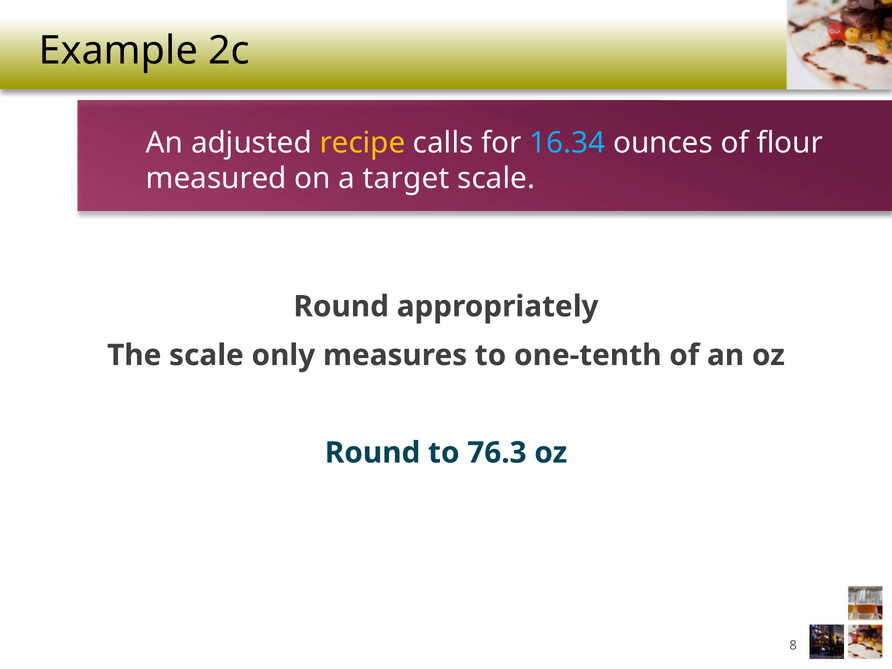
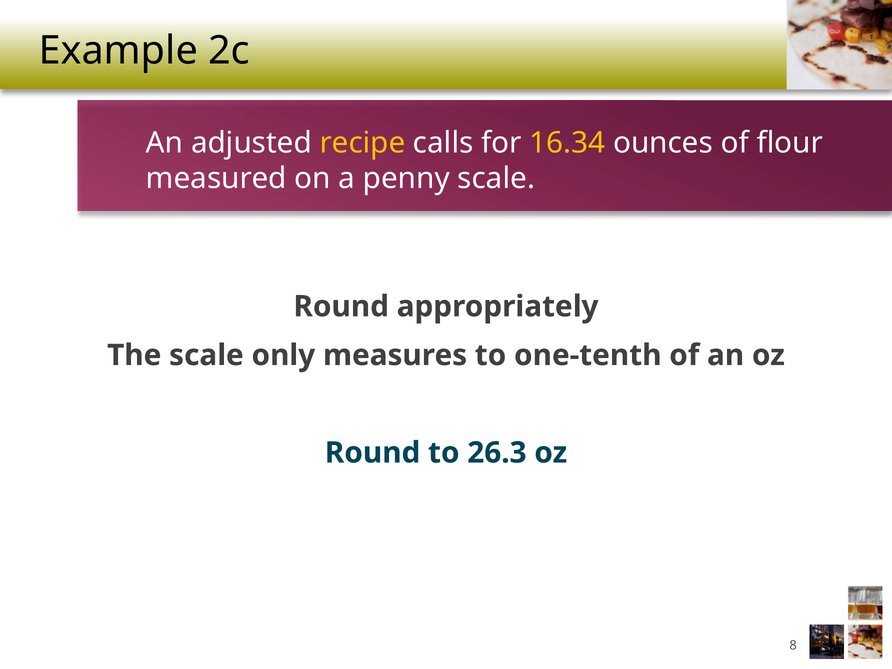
16.34 colour: light blue -> yellow (567, 143)
target: target -> penny (406, 178)
76.3: 76.3 -> 26.3 (497, 453)
